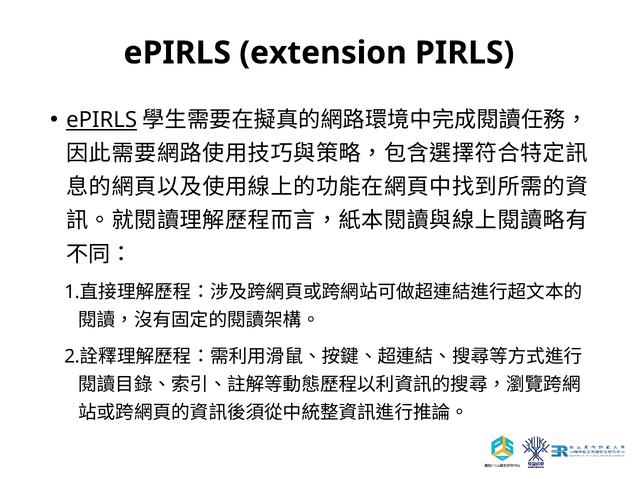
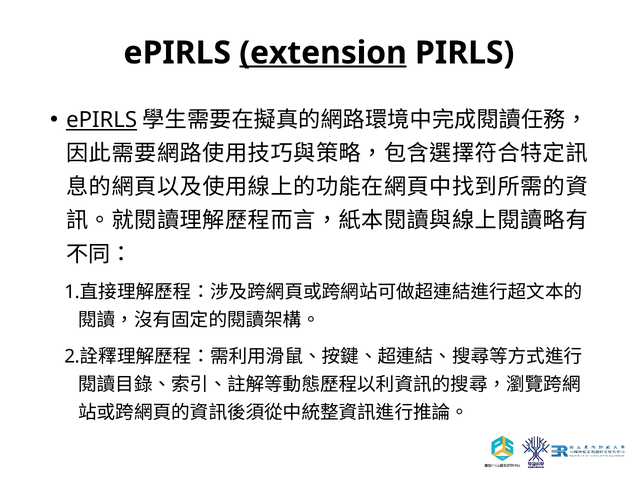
extension underline: none -> present (323, 53)
